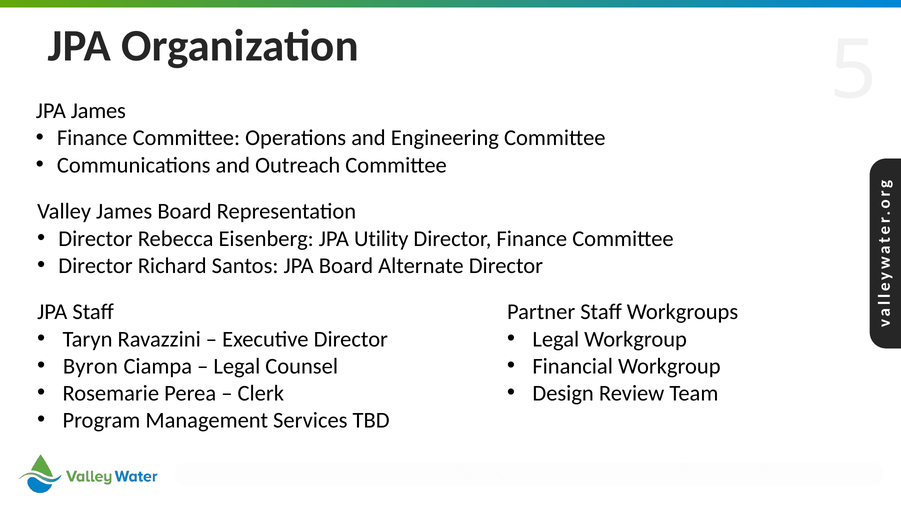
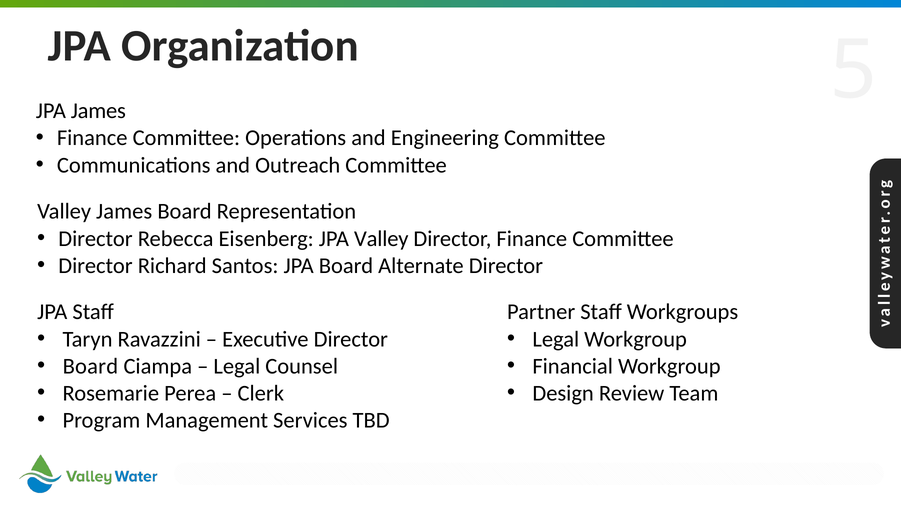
JPA Utility: Utility -> Valley (381, 238)
Byron: Byron -> Board (90, 366)
